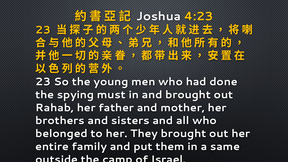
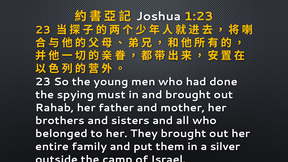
4:23: 4:23 -> 1:23 (199, 16)
same: same -> silver (225, 147)
